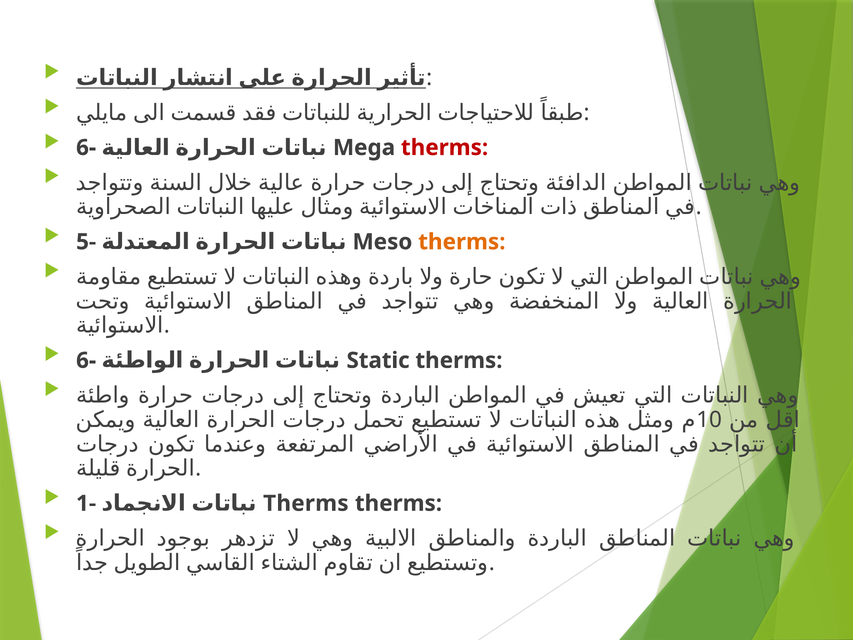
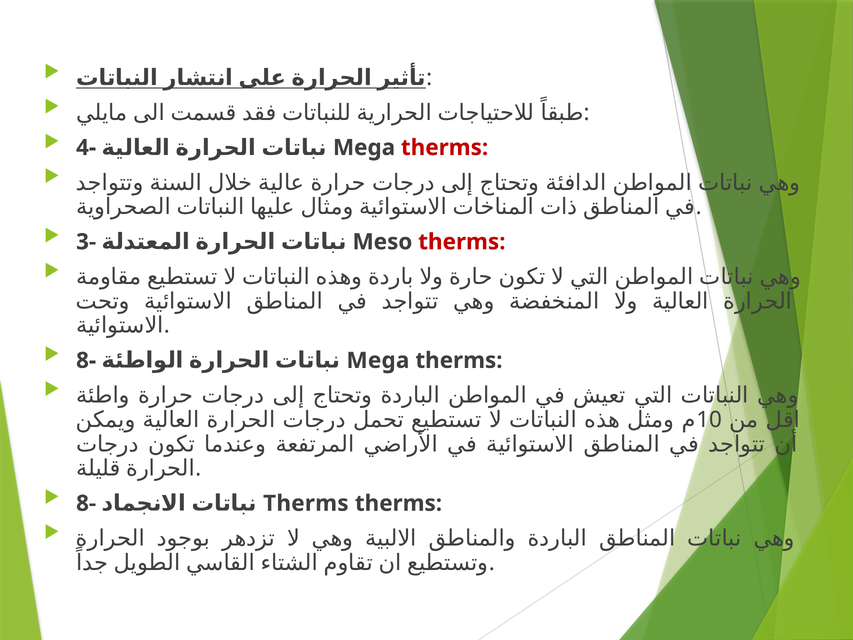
6-: 6- -> 4- (86, 148)
5-: 5- -> 3- (86, 242)
therms colour: orange -> red (462, 242)
6-: 6- -> 8- (86, 360)
Static: Static -> Mega (378, 360)
1-: 1- -> 8- (86, 503)
